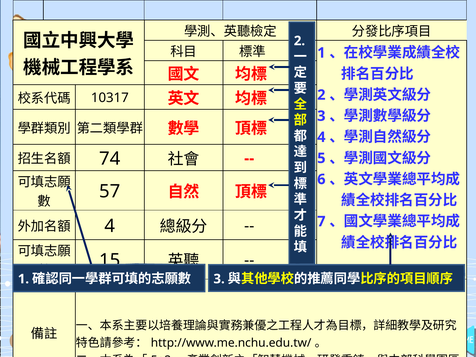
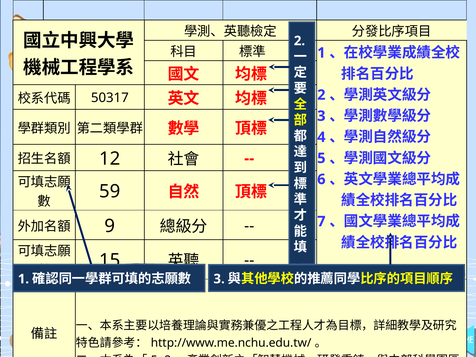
10317: 10317 -> 50317 (110, 98)
74: 74 -> 12 (110, 159)
57: 57 -> 59 (110, 191)
4: 4 -> 9 (110, 226)
